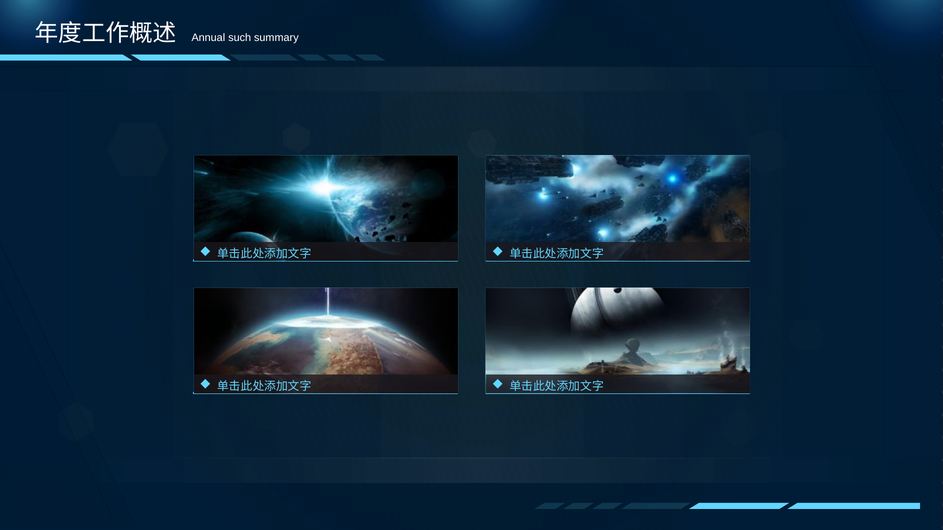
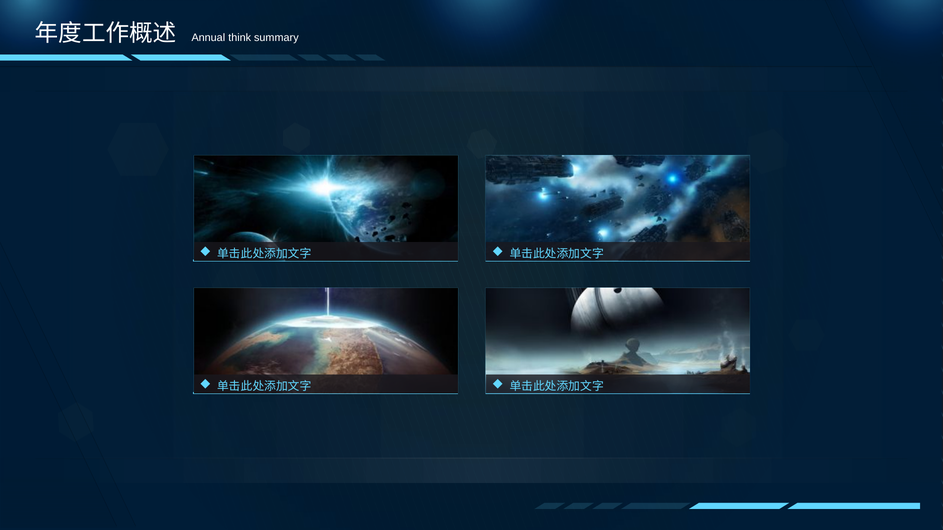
such: such -> think (240, 38)
